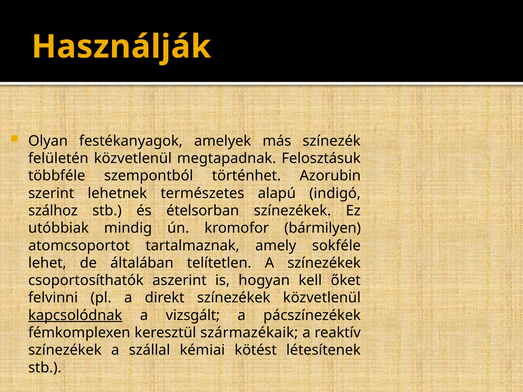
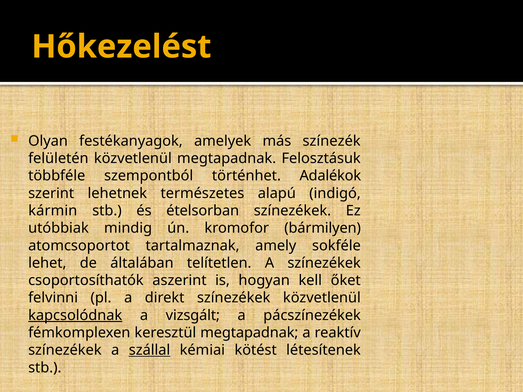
Használják: Használják -> Hőkezelést (121, 47)
Azorubin: Azorubin -> Adalékok (330, 176)
szálhoz: szálhoz -> kármin (53, 211)
keresztül származékaik: származékaik -> megtapadnak (249, 333)
szállal underline: none -> present (150, 350)
